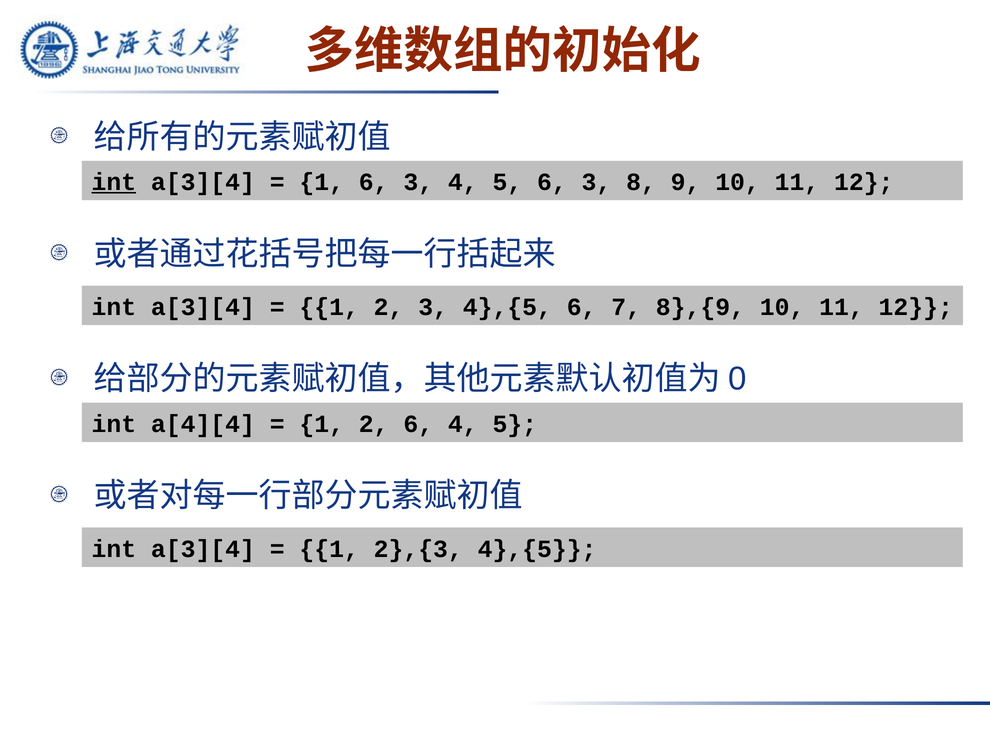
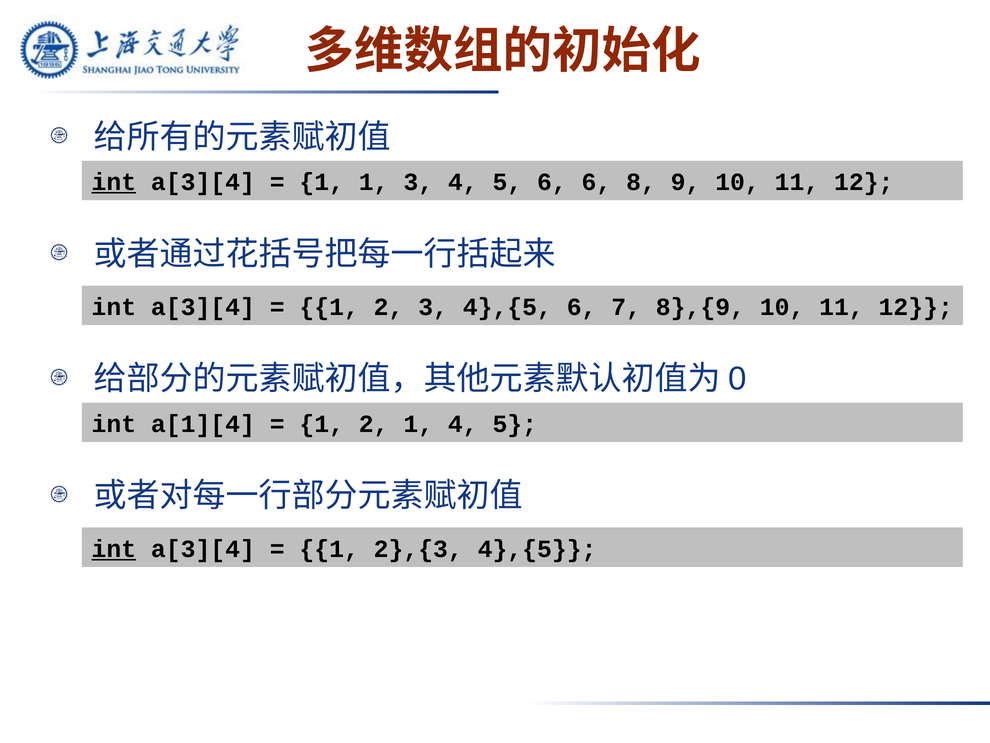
1 6: 6 -> 1 (374, 182)
5 6 3: 3 -> 6 (596, 182)
a[4][4: a[4][4 -> a[1][4 (203, 424)
2 6: 6 -> 1 (418, 424)
int underline: none -> present (114, 549)
